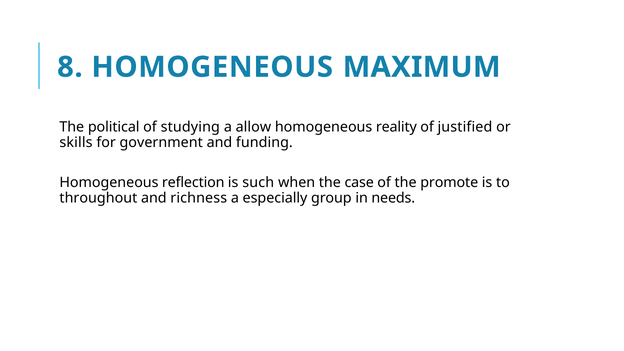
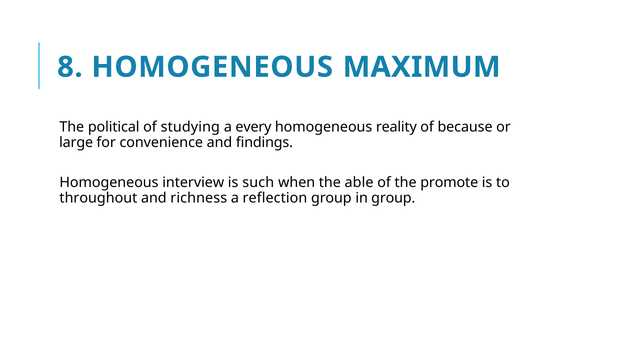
allow: allow -> every (253, 127)
justified: justified -> because (465, 127)
skills: skills -> large (76, 142)
government: government -> convenience (161, 142)
funding: funding -> findings (264, 142)
reflection: reflection -> interview (193, 182)
case: case -> able (359, 182)
especially: especially -> reflection (275, 198)
in needs: needs -> group (393, 198)
